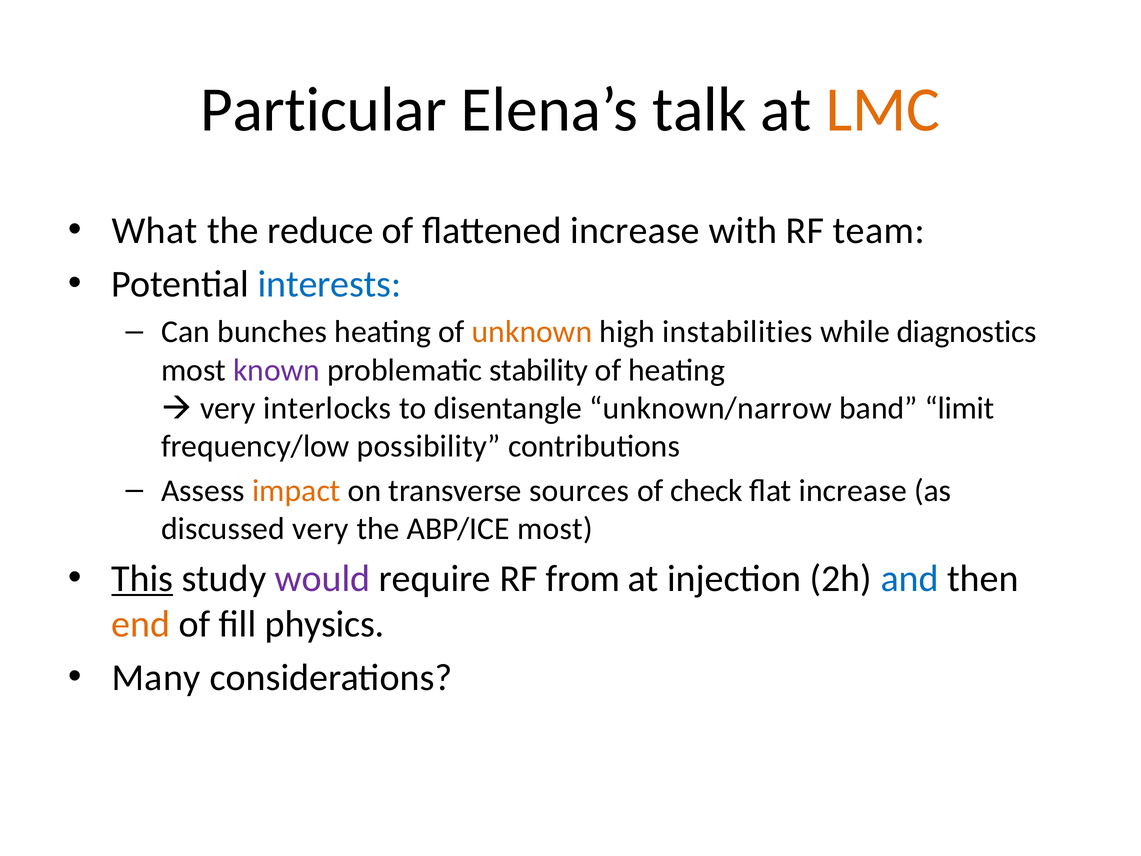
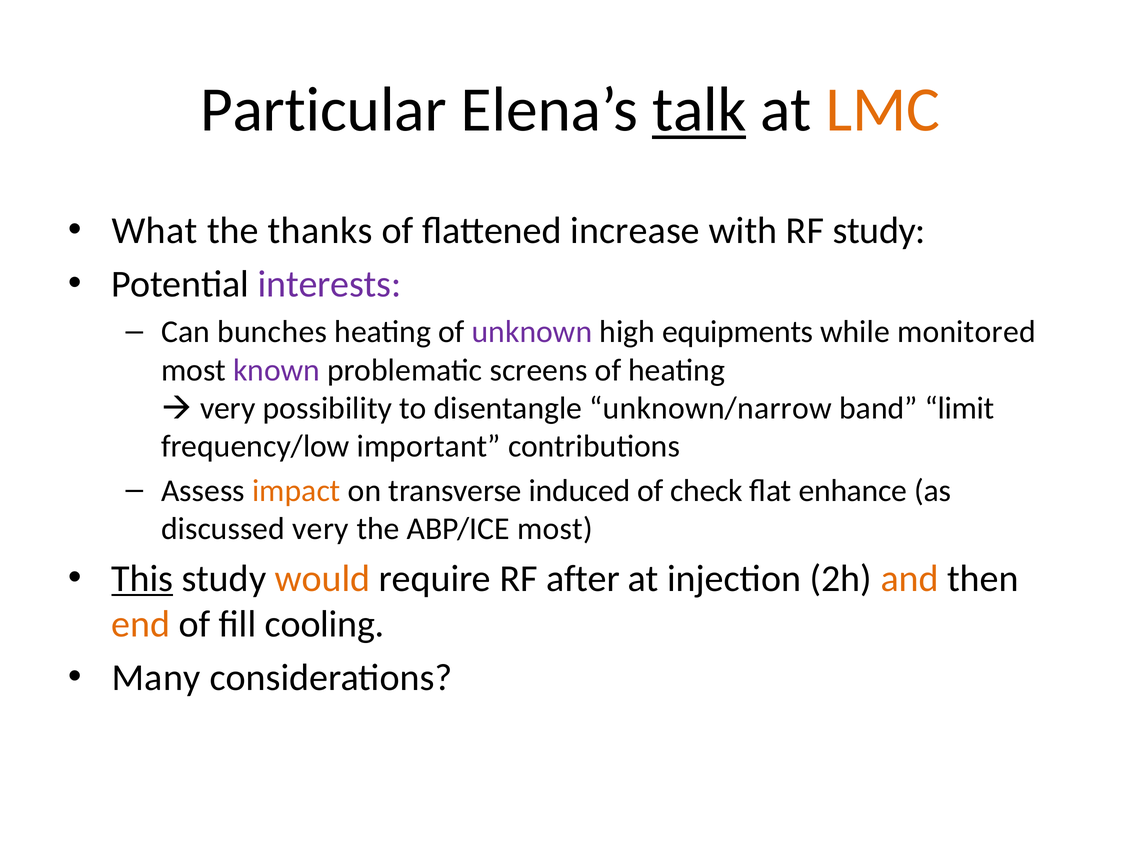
talk underline: none -> present (699, 110)
reduce: reduce -> thanks (320, 231)
RF team: team -> study (879, 231)
interests colour: blue -> purple (329, 284)
unknown colour: orange -> purple (532, 332)
instabilities: instabilities -> equipments (738, 332)
diagnostics: diagnostics -> monitored (966, 332)
stability: stability -> screens (538, 370)
interlocks: interlocks -> possibility (327, 408)
possibility: possibility -> important (429, 446)
sources: sources -> induced (580, 491)
flat increase: increase -> enhance (853, 491)
would colour: purple -> orange (323, 579)
from: from -> after (583, 579)
and colour: blue -> orange (910, 579)
physics: physics -> cooling (325, 624)
